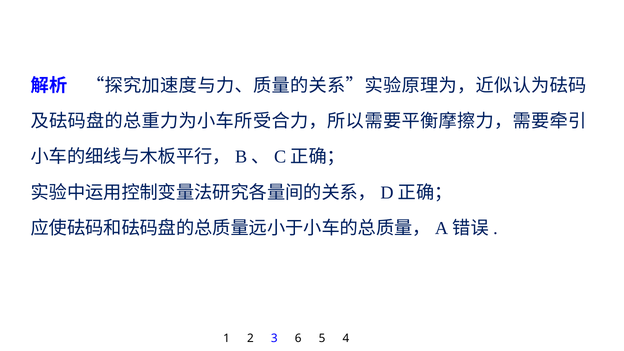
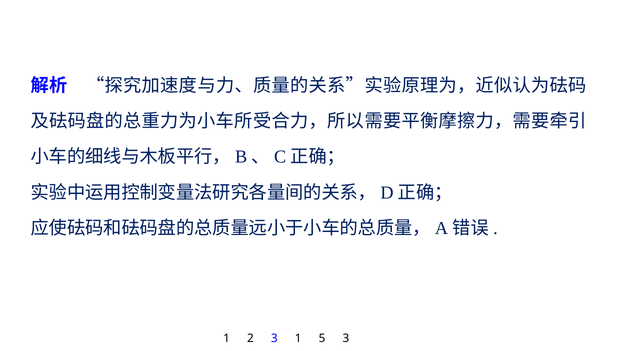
3 6: 6 -> 1 (298, 339)
5 4: 4 -> 3 (346, 339)
